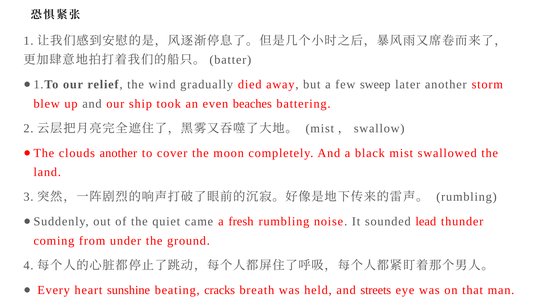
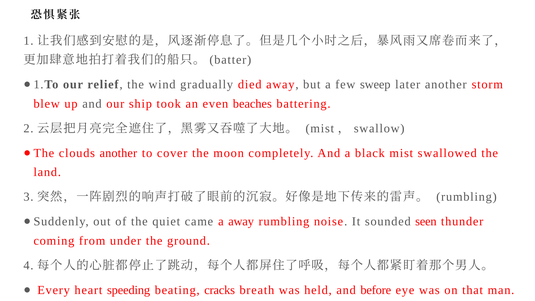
a fresh: fresh -> away (241, 221)
lead: lead -> seen (426, 221)
sunshine: sunshine -> speeding (129, 290)
streets: streets -> before (376, 290)
